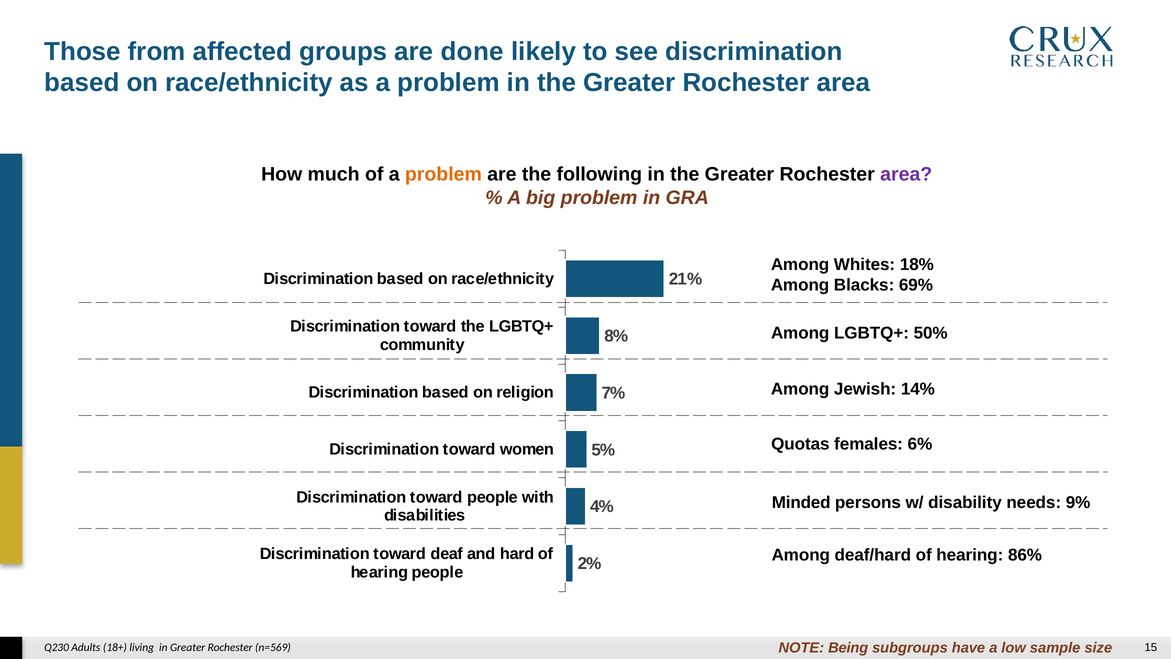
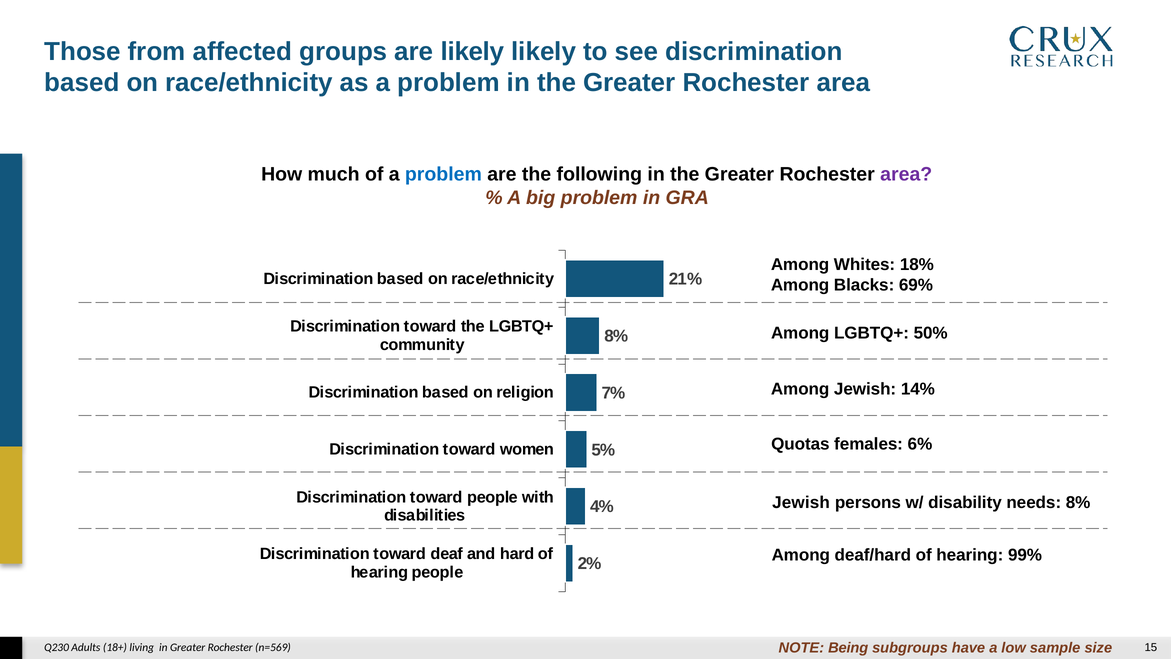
are done: done -> likely (472, 51)
problem colour: orange -> blue (443, 174)
Minded: Minded -> Jewish (801, 503)
needs 9%: 9% -> 8% (1078, 503)
86%: 86% -> 99% (1025, 555)
